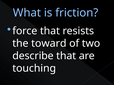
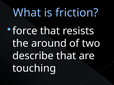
toward: toward -> around (49, 44)
